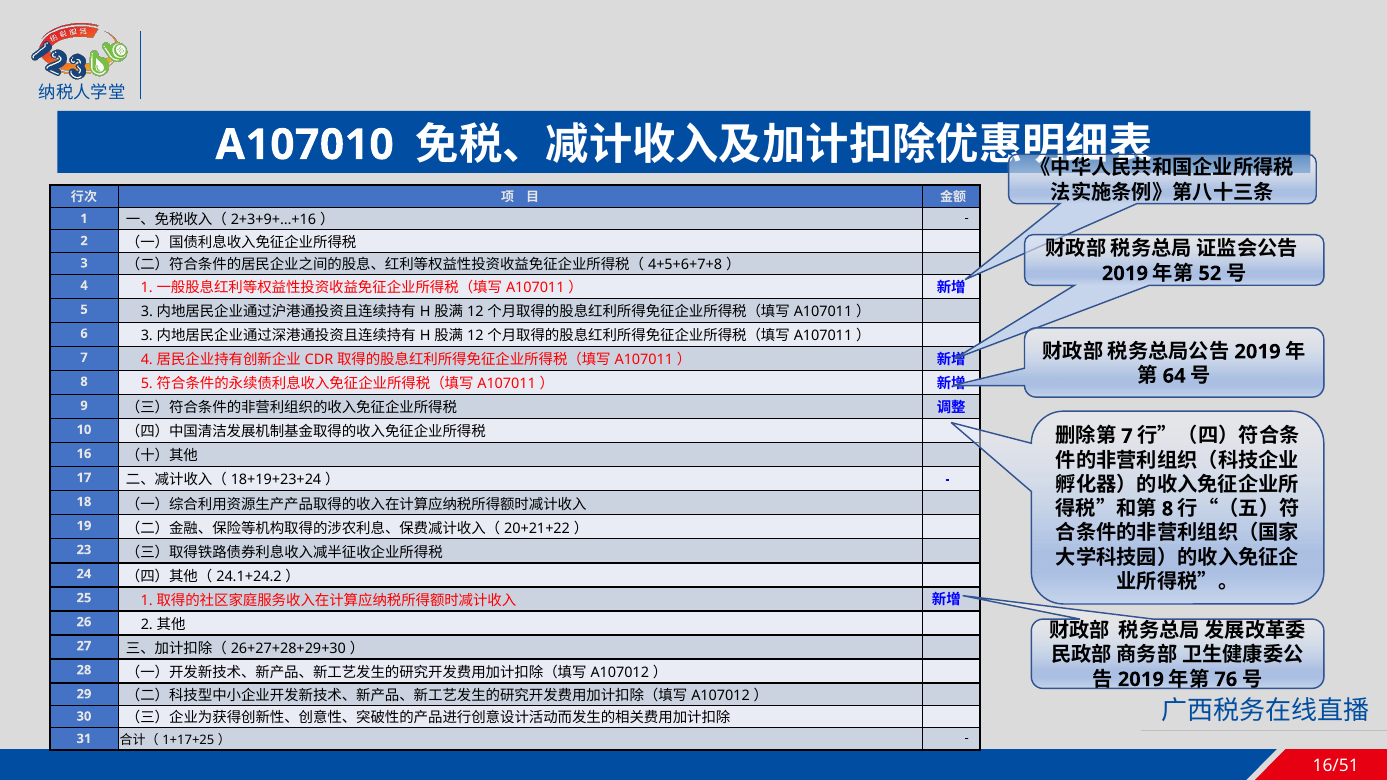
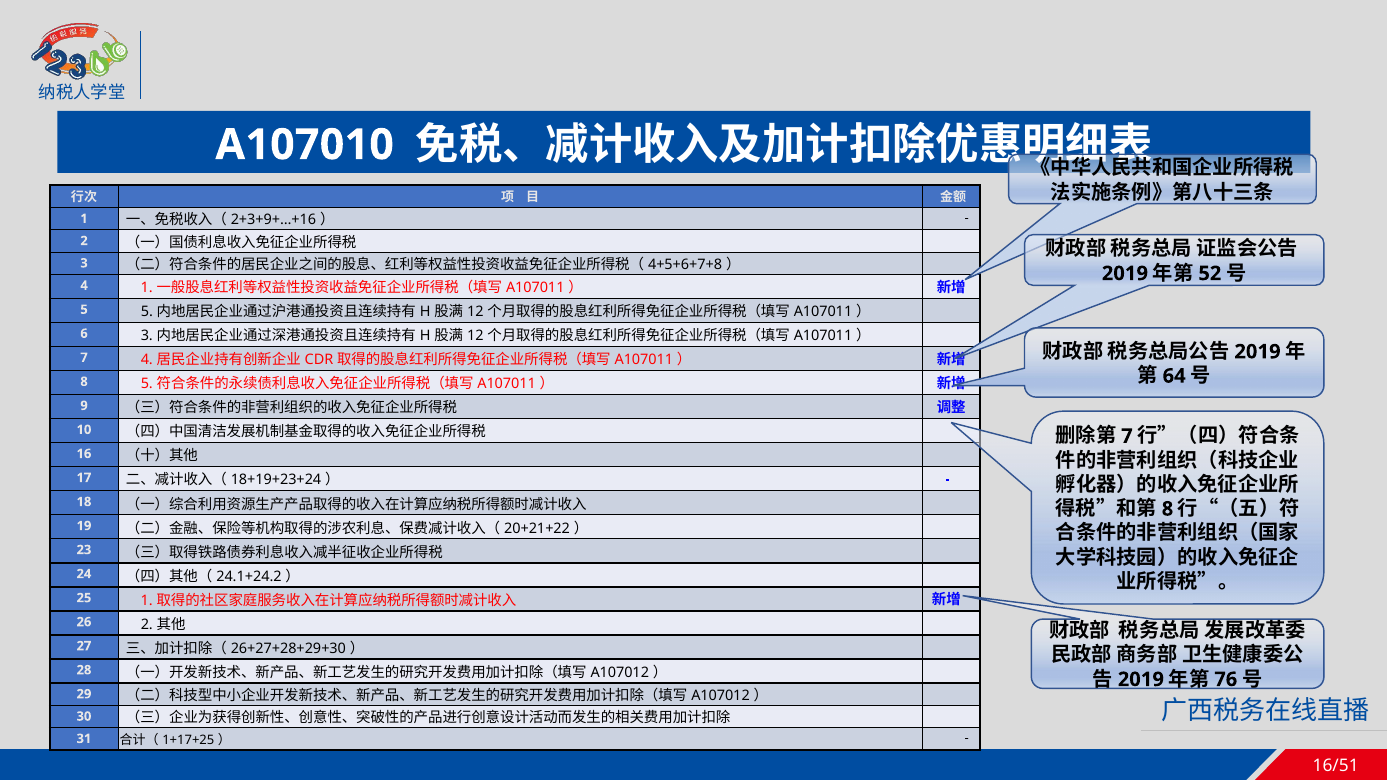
5 3: 3 -> 5 (147, 312)
